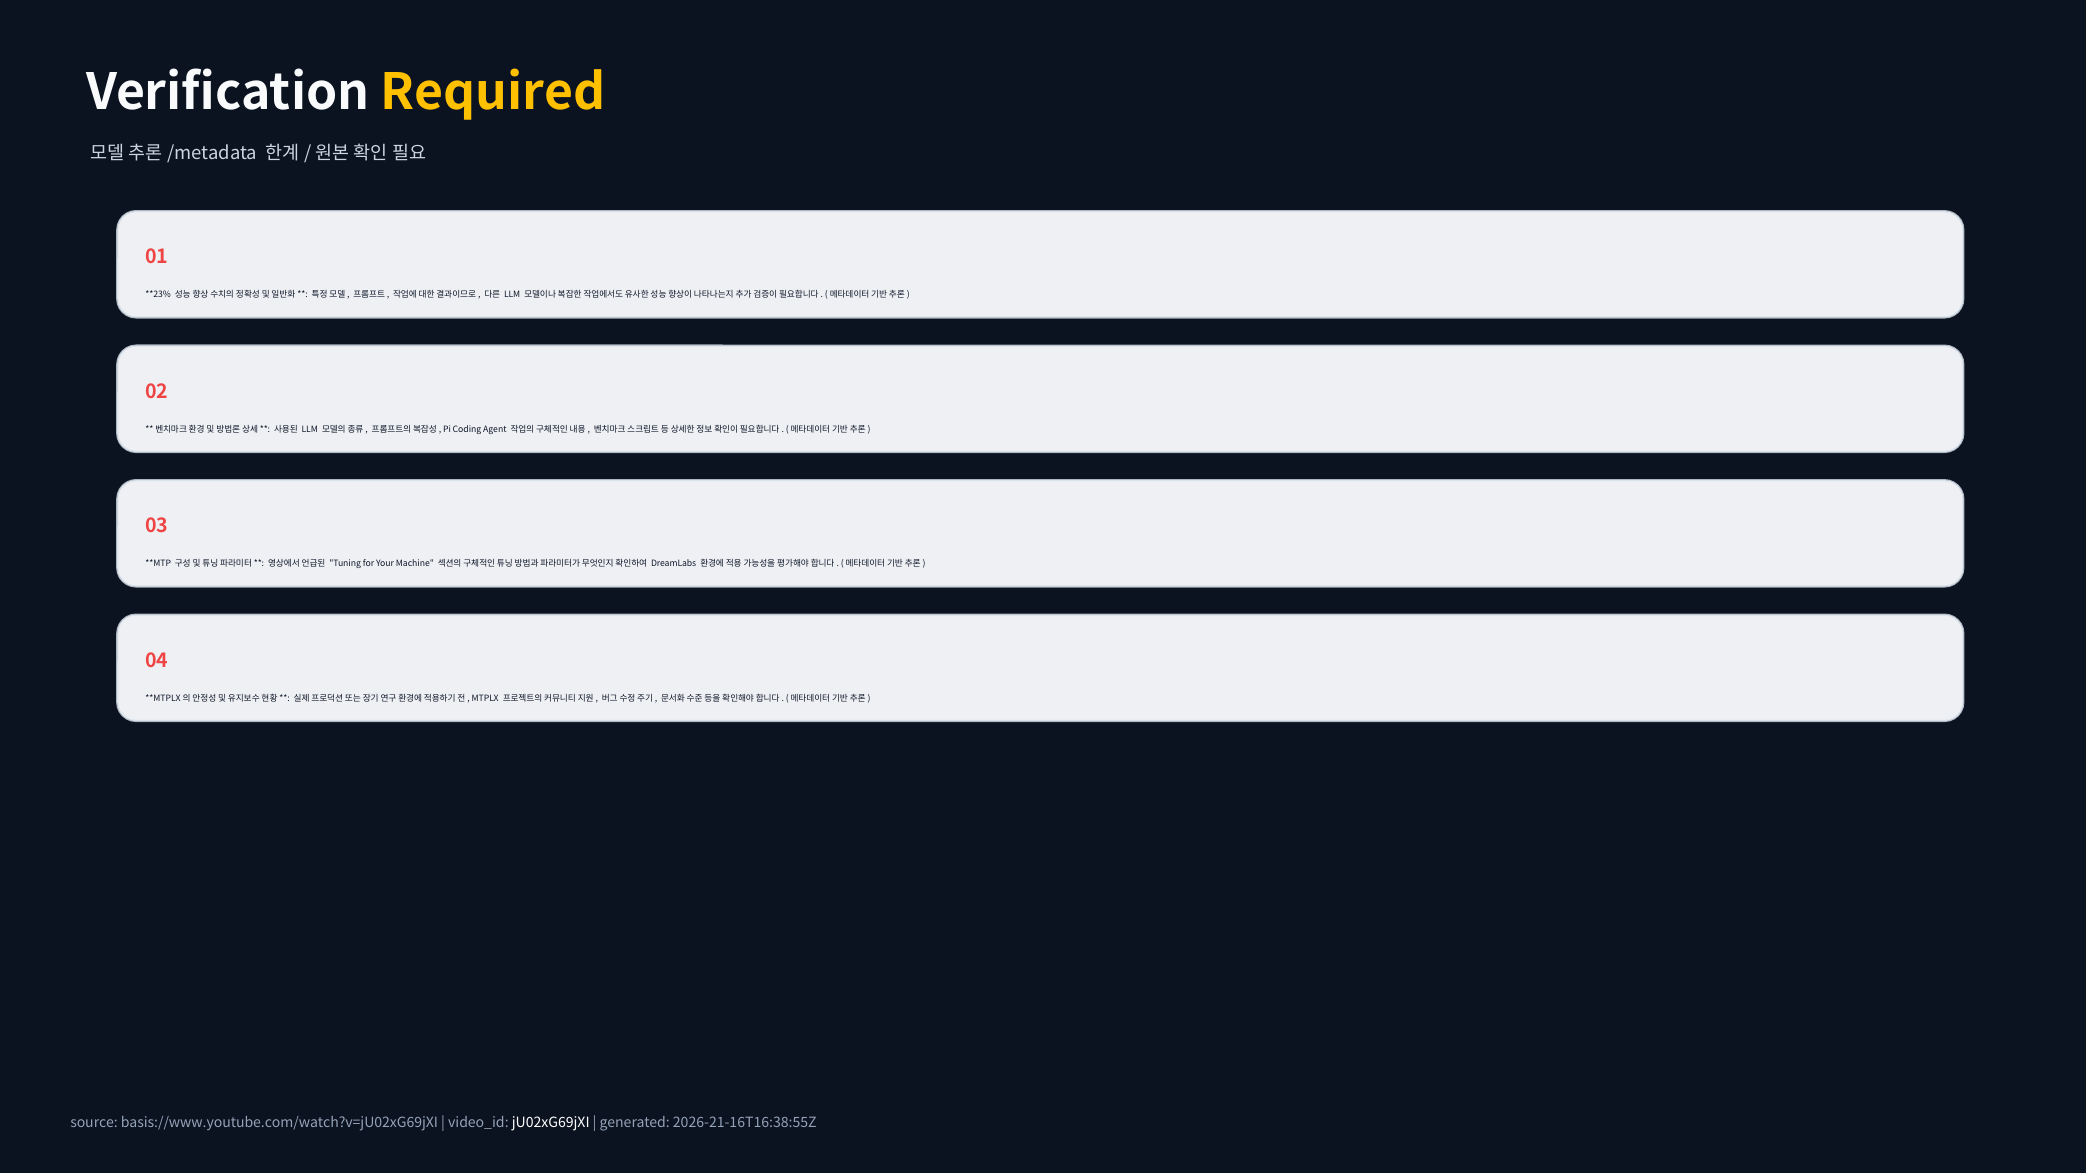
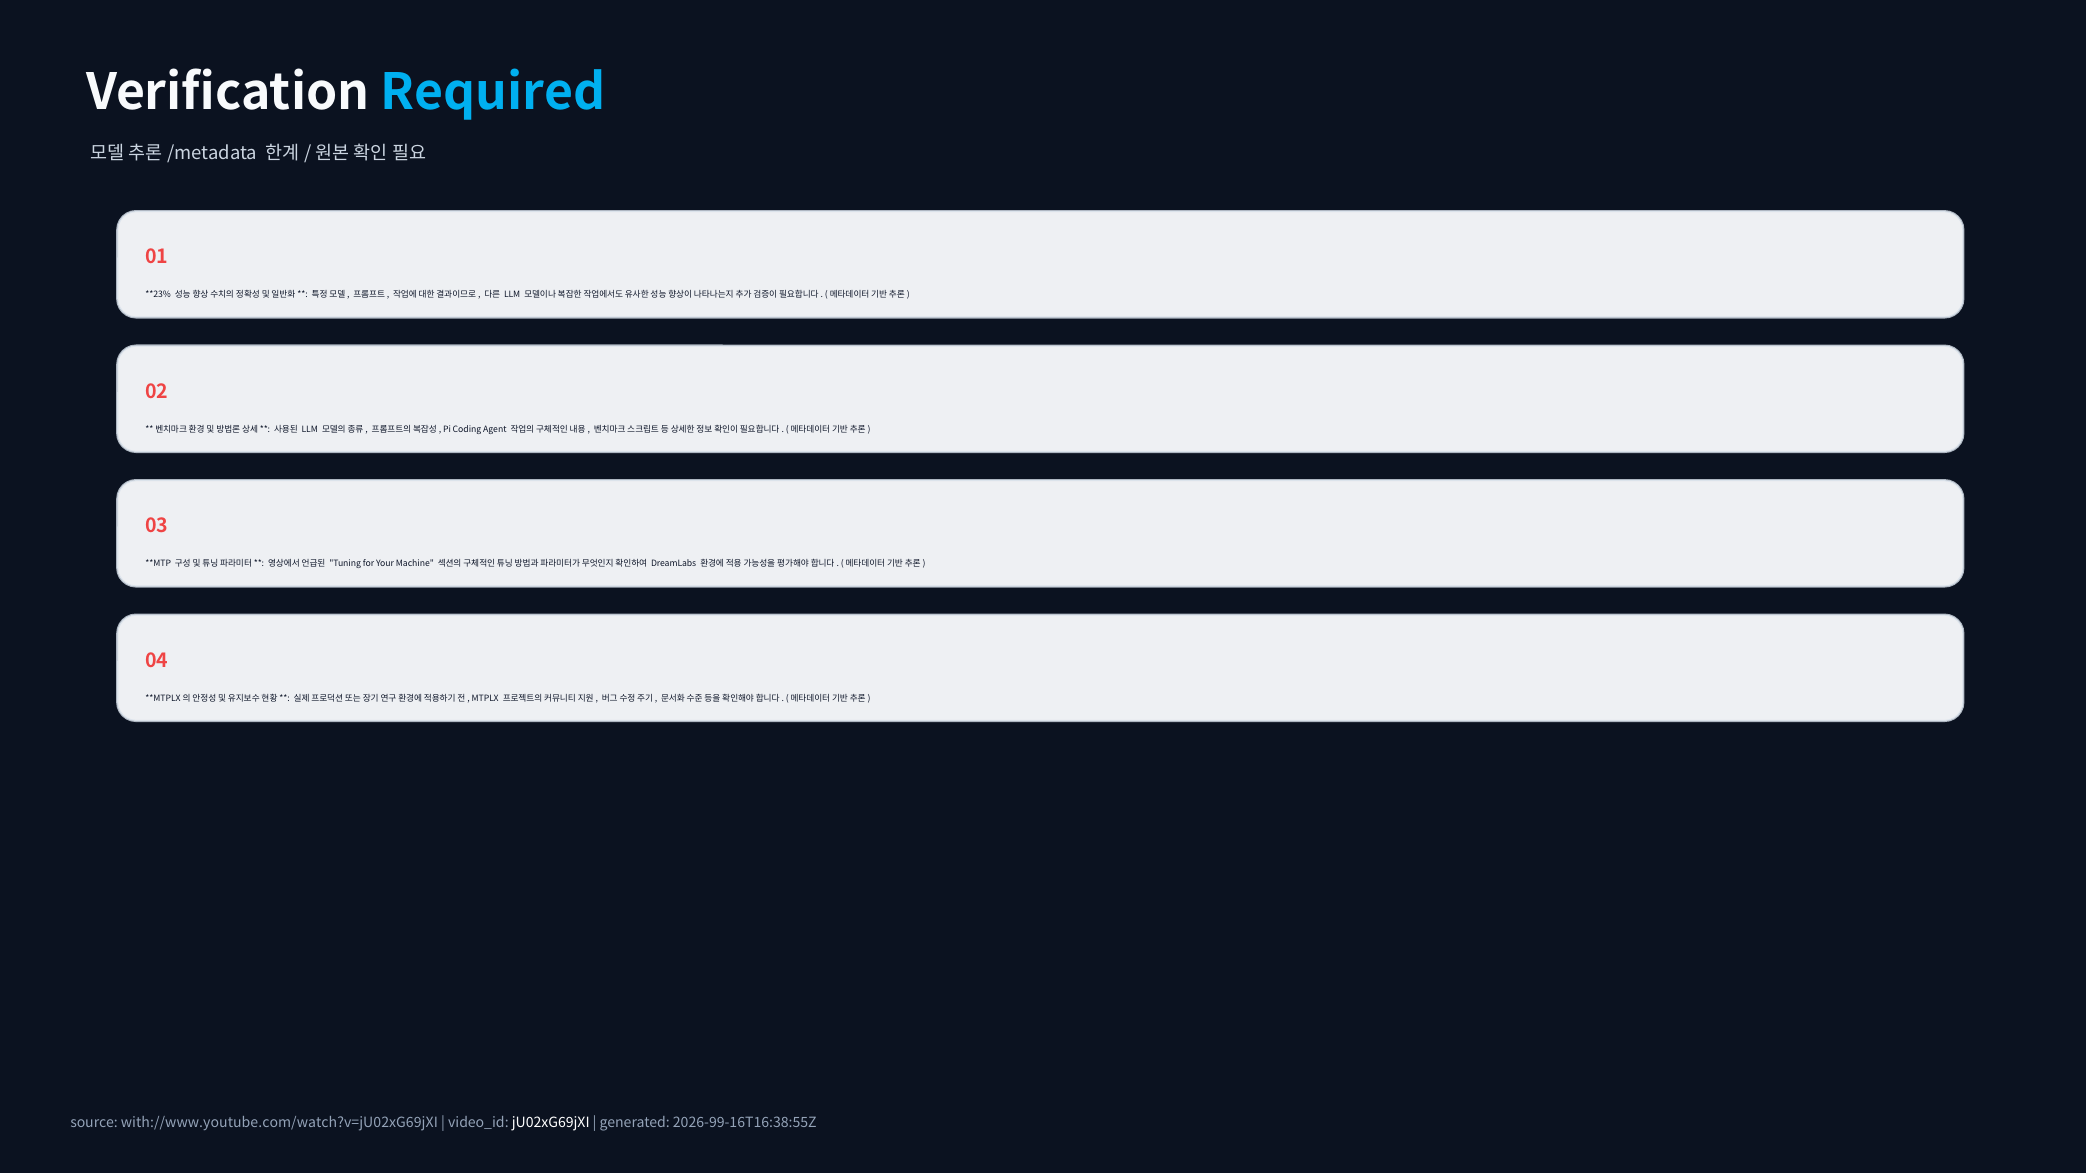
Required colour: yellow -> light blue (493, 93)
basis://www.youtube.com/watch?v=jU02xG69jXI: basis://www.youtube.com/watch?v=jU02xG69jXI -> with://www.youtube.com/watch?v=jU02xG69jXI (279, 1123)
2026-21-16T16:38:55Z: 2026-21-16T16:38:55Z -> 2026-99-16T16:38:55Z (745, 1123)
